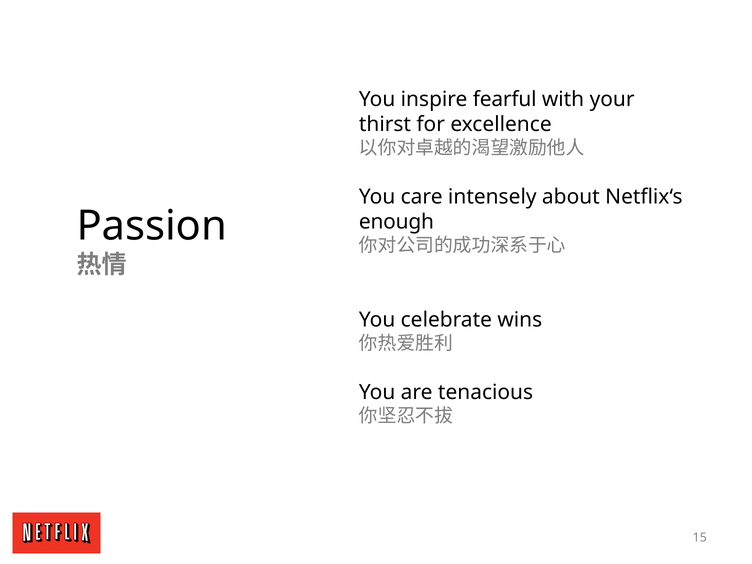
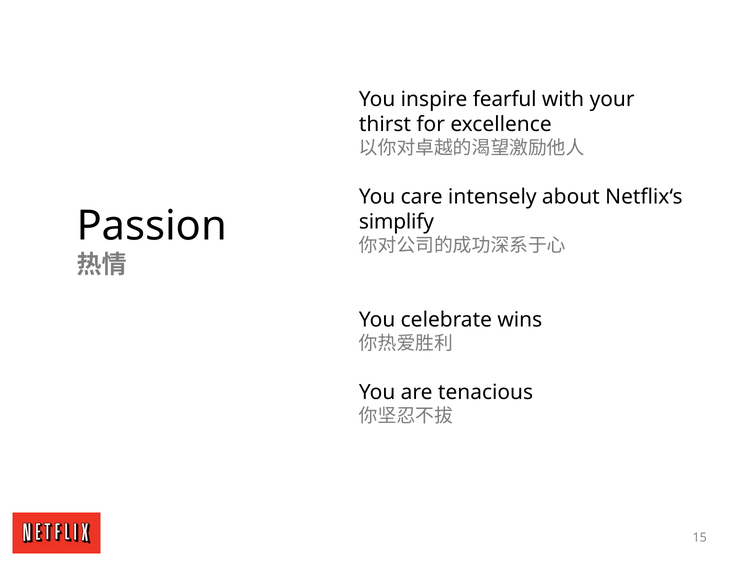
enough: enough -> simplify (396, 222)
